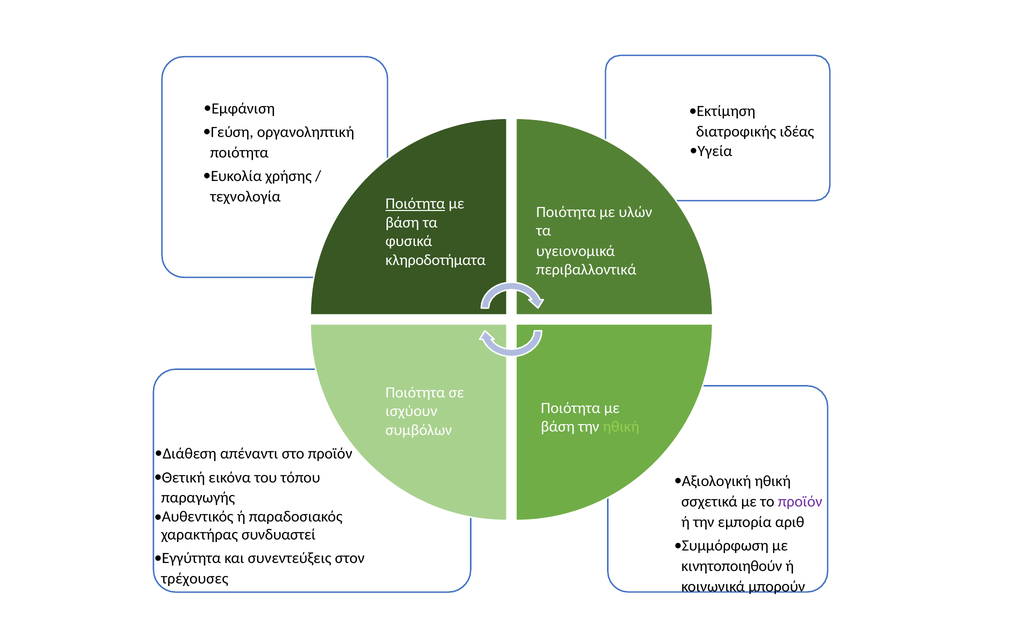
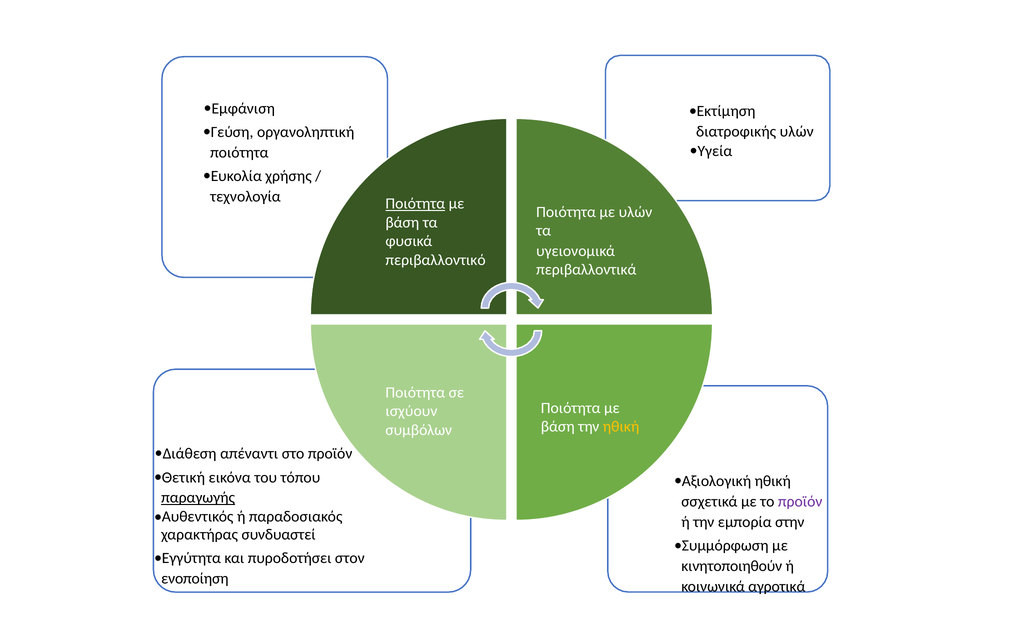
ιδέας: ιδέας -> υλών (797, 132)
κληροδοτήματα: κληροδοτήματα -> περιβαλλοντικό (436, 260)
ηθική colour: light green -> yellow (621, 427)
παραγωγής underline: none -> present (198, 498)
αριθ: αριθ -> στην (790, 522)
συνεντεύξεις: συνεντεύξεις -> πυροδοτήσει (290, 559)
τρέχουσες: τρέχουσες -> ενοποίηση (195, 579)
μπορούν: μπορούν -> αγροτικά (777, 587)
